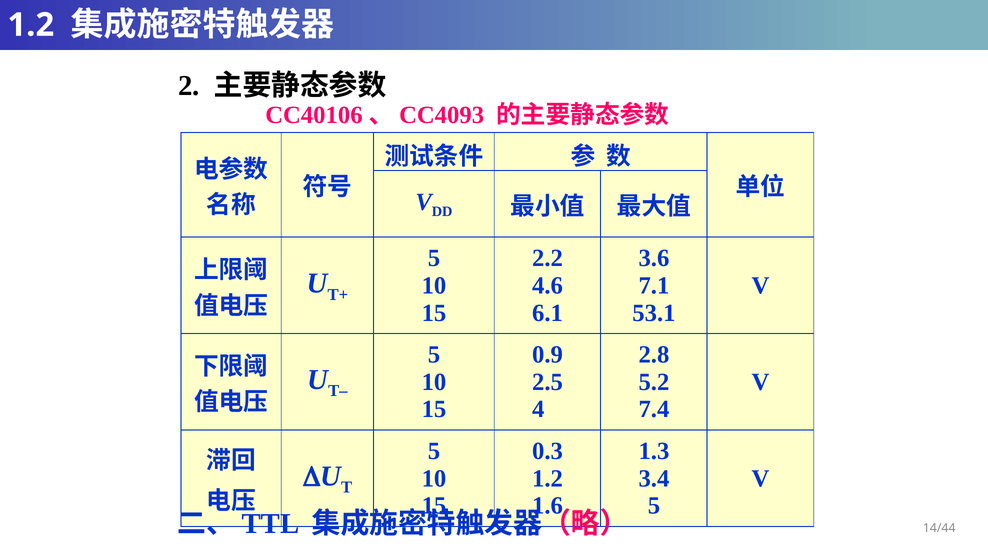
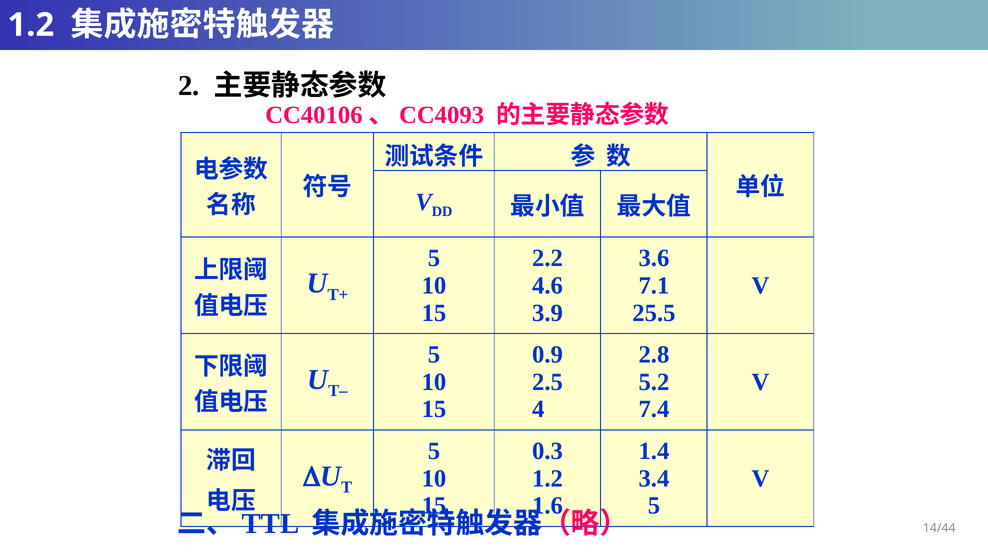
6.1: 6.1 -> 3.9 (547, 313)
53.1: 53.1 -> 25.5 (654, 313)
1.3: 1.3 -> 1.4 (654, 451)
